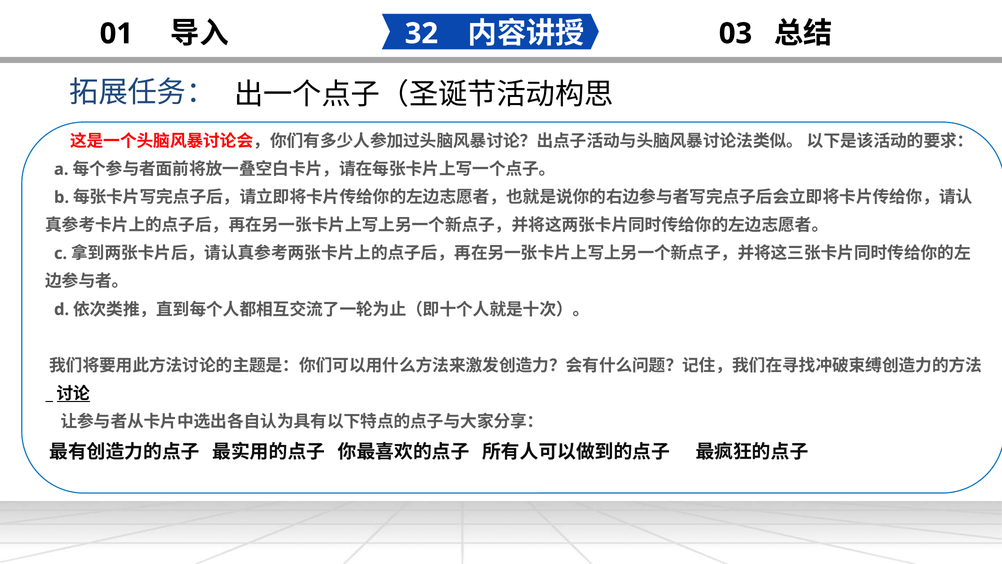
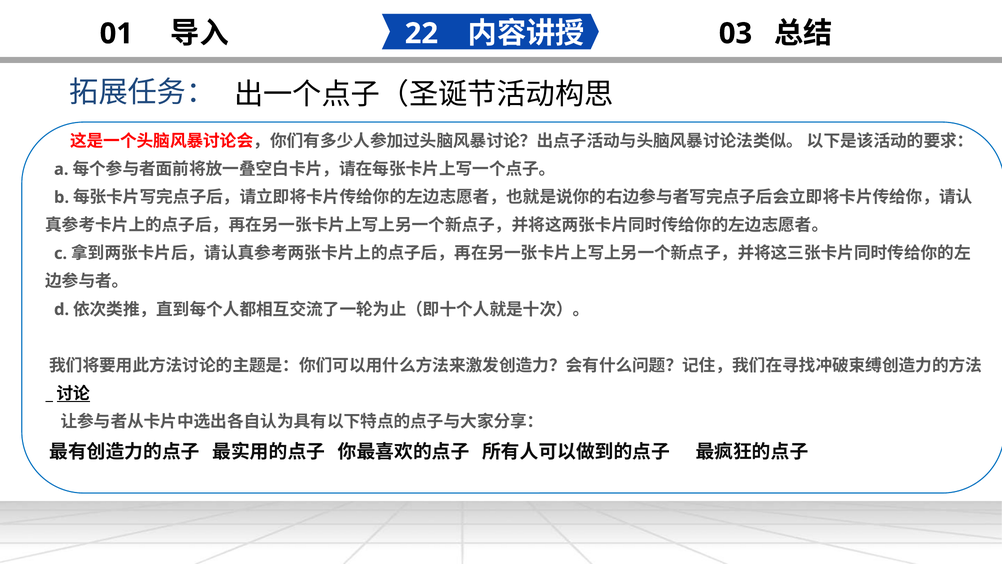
32: 32 -> 22 (421, 34)
